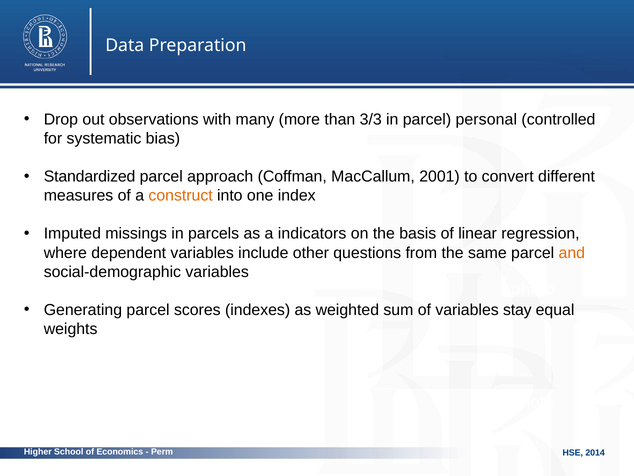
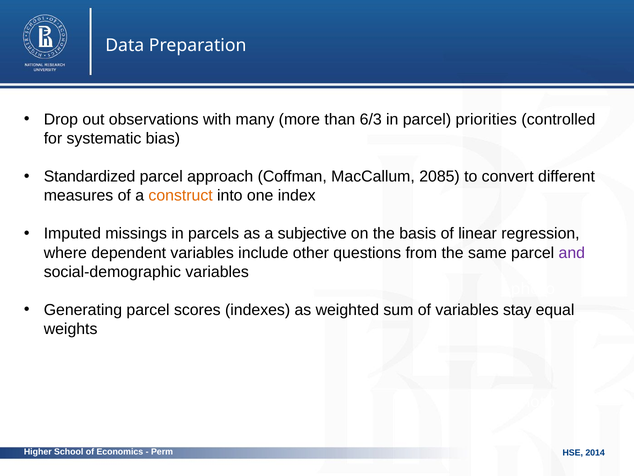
3/3: 3/3 -> 6/3 (371, 119)
personal: personal -> priorities (486, 119)
2001: 2001 -> 2085 (440, 176)
indicators: indicators -> subjective (312, 233)
and colour: orange -> purple (572, 253)
